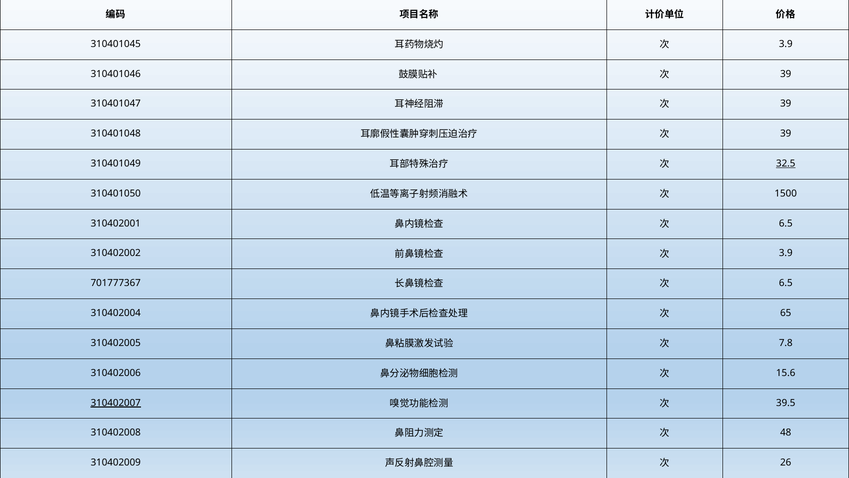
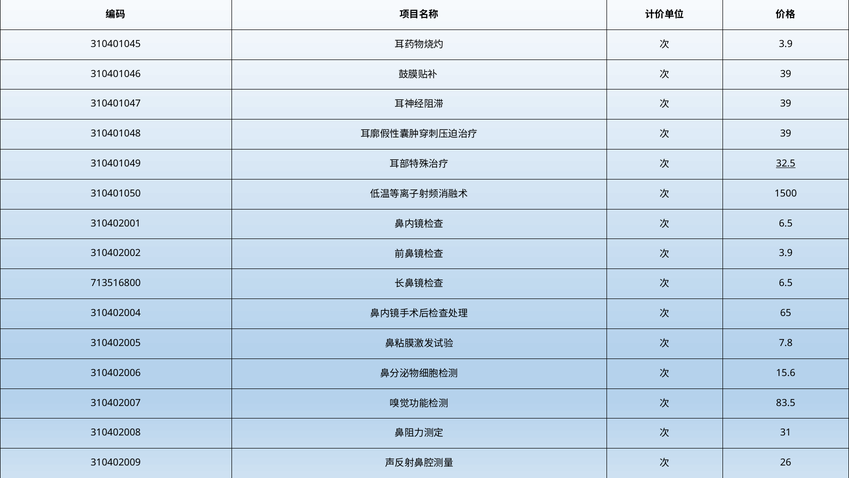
701777367: 701777367 -> 713516800 (116, 283)
310402007 underline: present -> none (116, 402)
39.5: 39.5 -> 83.5 (786, 402)
48: 48 -> 31 (786, 432)
